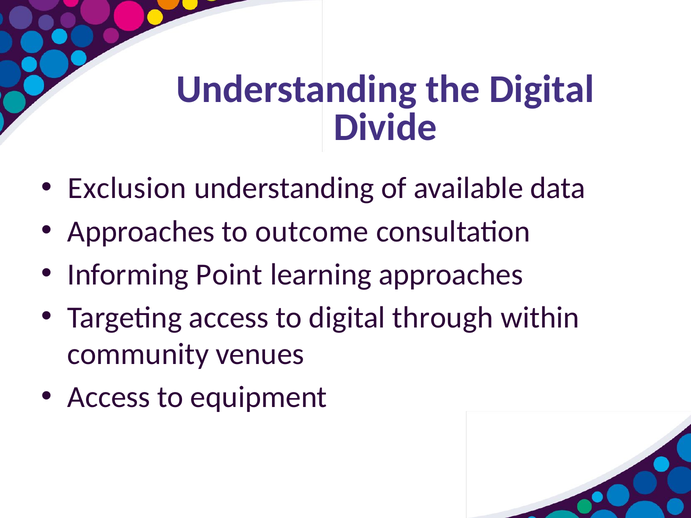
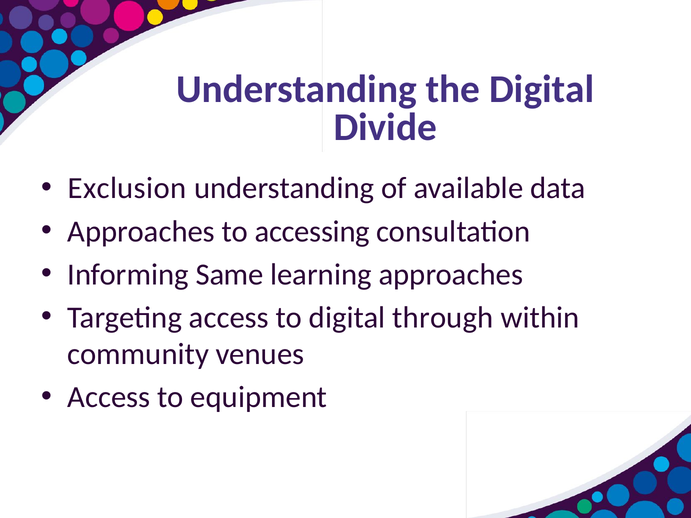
outcome: outcome -> accessing (312, 231)
Point: Point -> Same (230, 275)
